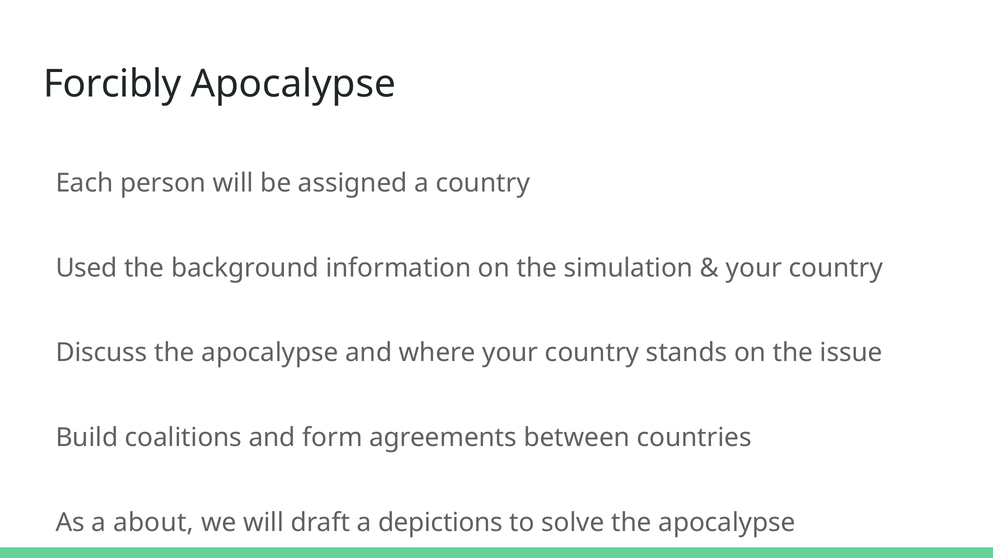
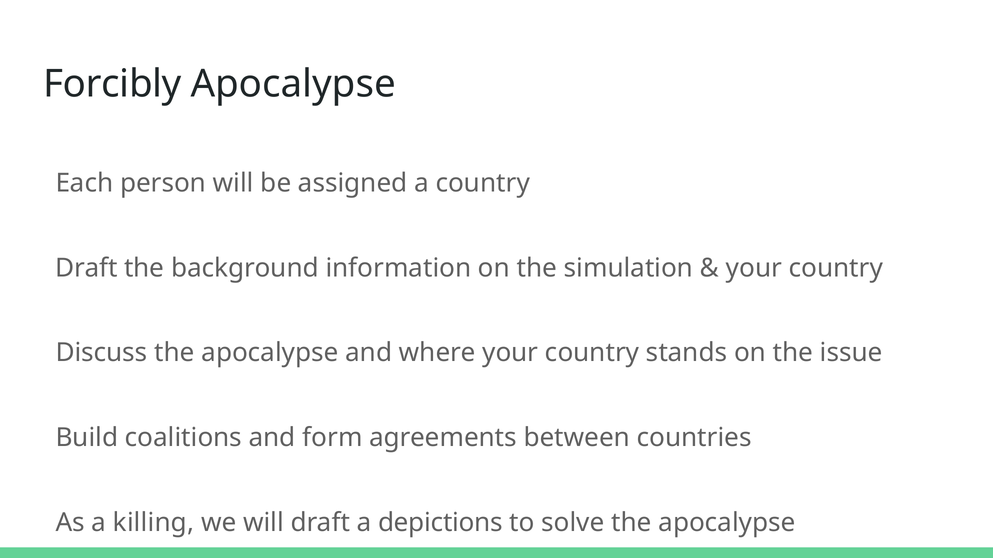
Used: Used -> Draft (87, 268)
about: about -> killing (154, 523)
